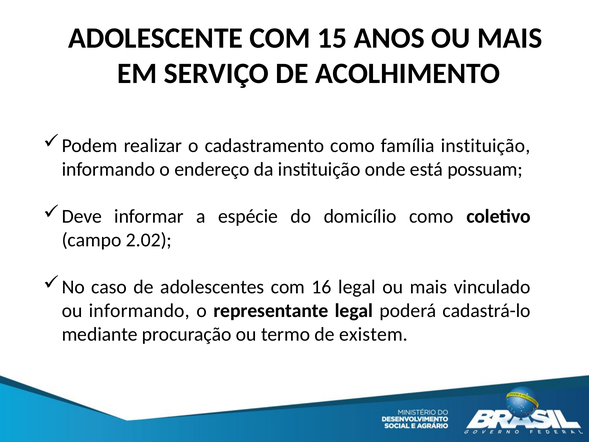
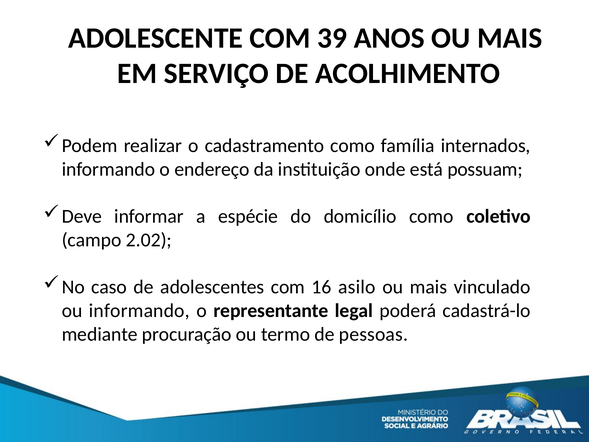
15: 15 -> 39 (332, 38)
família instituição: instituição -> internados (486, 146)
16 legal: legal -> asilo (357, 287)
existem: existem -> pessoas (373, 334)
